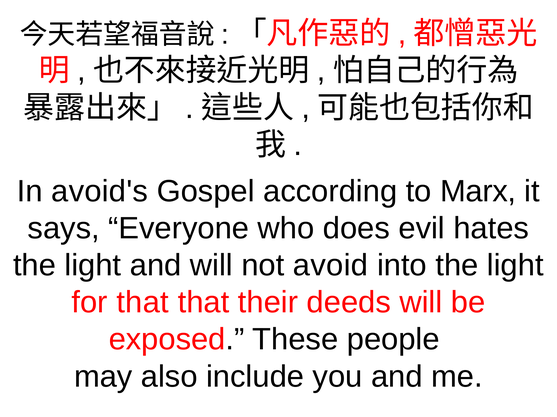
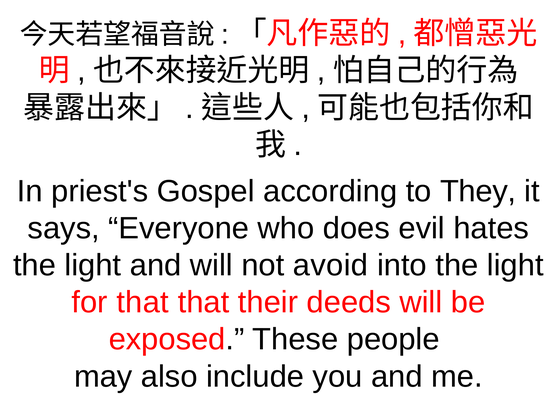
avoid's: avoid's -> priest's (100, 192)
Marx: Marx -> They (478, 192)
